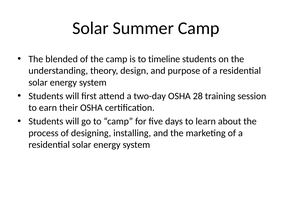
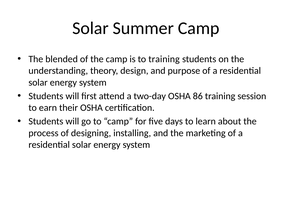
to timeline: timeline -> training (164, 59)
28: 28 -> 86 (198, 96)
